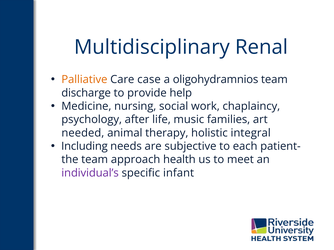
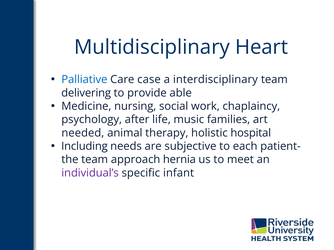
Renal: Renal -> Heart (262, 47)
Palliative colour: orange -> blue (84, 80)
oligohydramnios: oligohydramnios -> interdisciplinary (215, 80)
discharge: discharge -> delivering (86, 93)
help: help -> able (181, 93)
integral: integral -> hospital (251, 133)
health: health -> hernia (179, 160)
